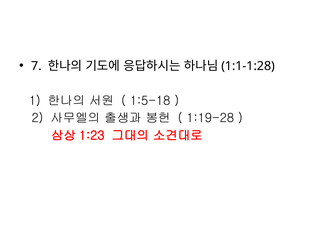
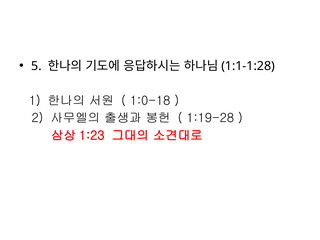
7: 7 -> 5 (36, 66)
1:5-18: 1:5-18 -> 1:0-18 (150, 101)
